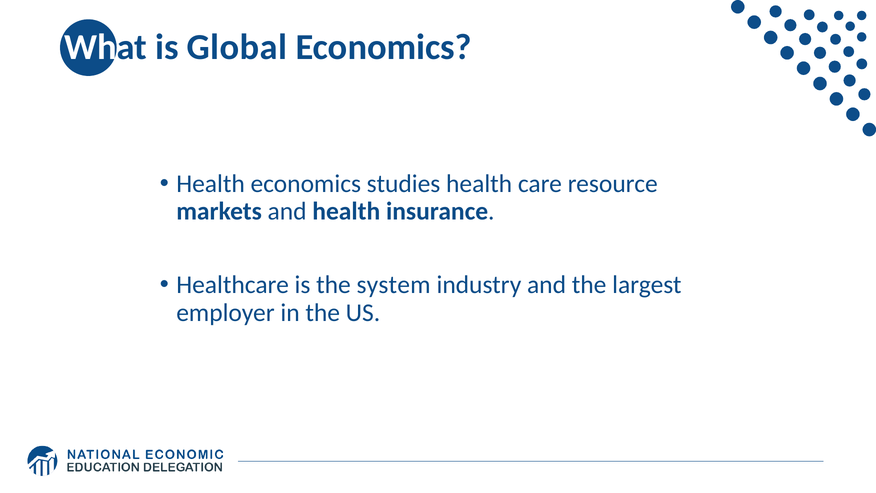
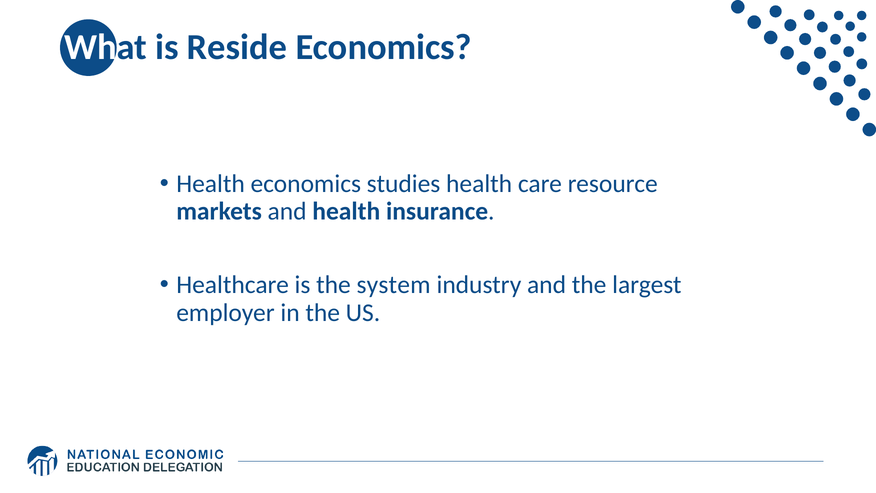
Global: Global -> Reside (237, 47)
